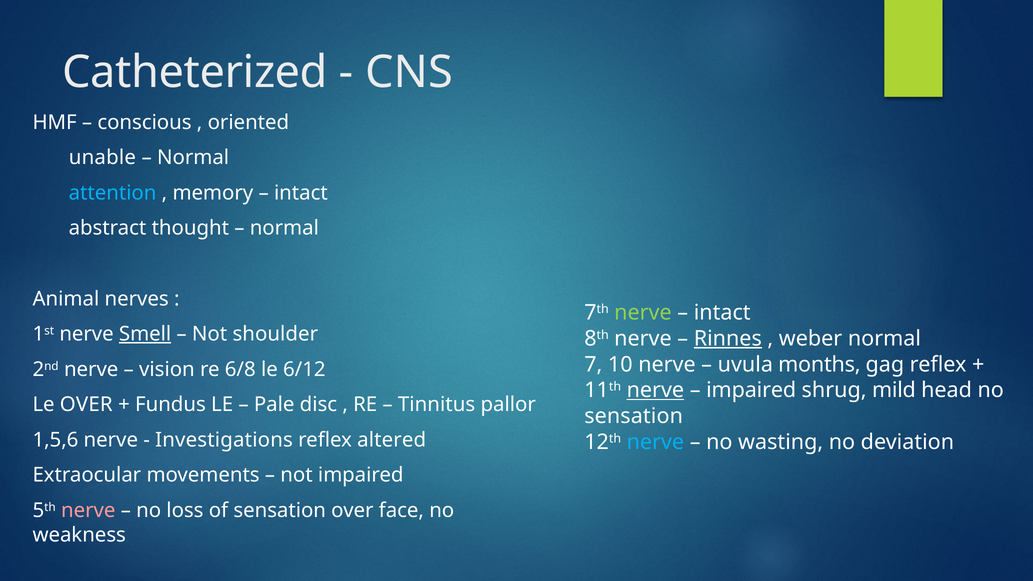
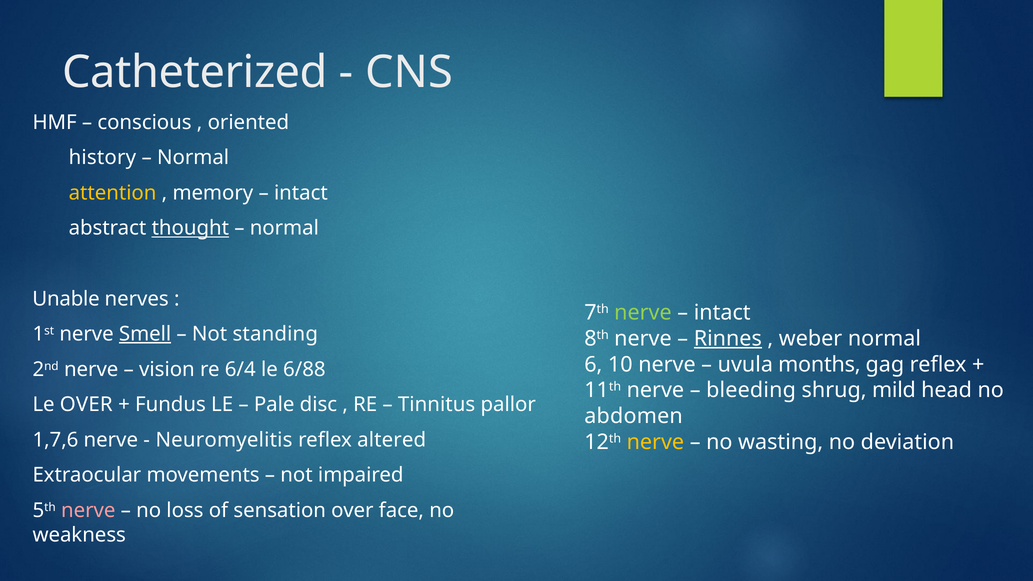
unable: unable -> history (102, 158)
attention colour: light blue -> yellow (113, 193)
thought underline: none -> present (190, 228)
Animal: Animal -> Unable (66, 299)
shoulder: shoulder -> standing (275, 334)
7: 7 -> 6 (593, 364)
6/8: 6/8 -> 6/4 (240, 369)
6/12: 6/12 -> 6/88 (304, 369)
nerve underline: present -> none (655, 390)
impaired: impaired -> bleeding (751, 390)
sensation: sensation -> abdomen (634, 416)
1,5,6: 1,5,6 -> 1,7,6 (55, 440)
Investigations: Investigations -> Neuromyelitis (224, 440)
nerve colour: light blue -> yellow (655, 442)
